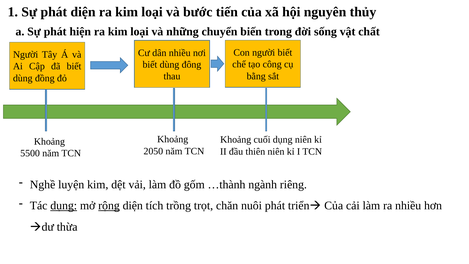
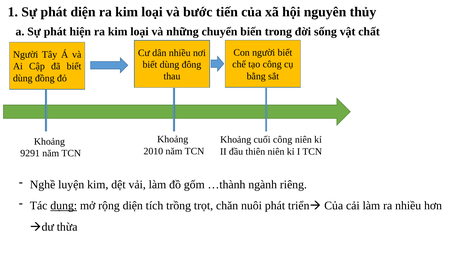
cuối dụng: dụng -> công (283, 140)
2050: 2050 -> 2010 (153, 151)
5500: 5500 -> 9291 (30, 153)
rộng underline: present -> none (109, 206)
